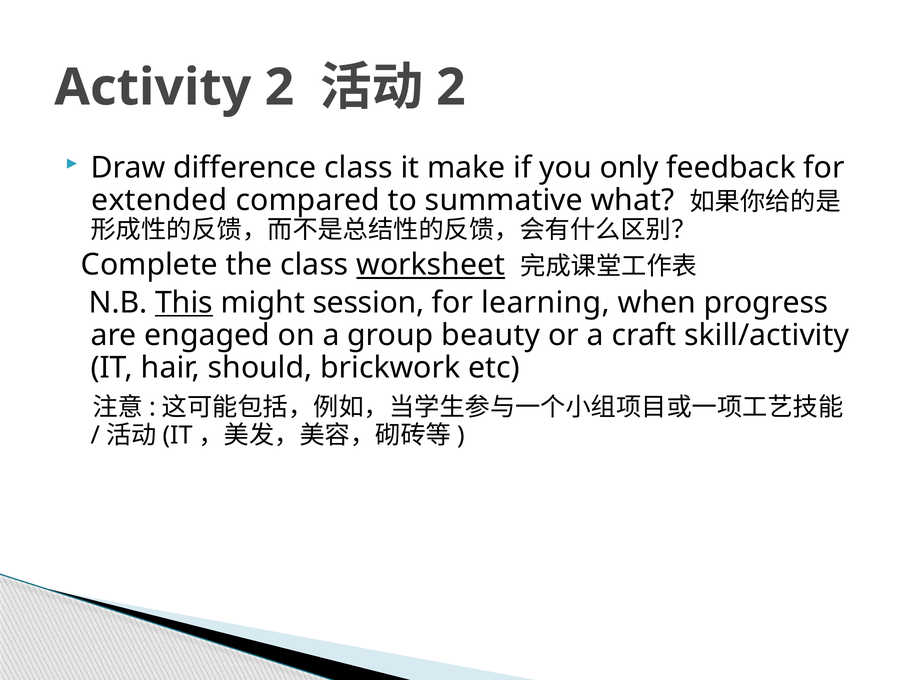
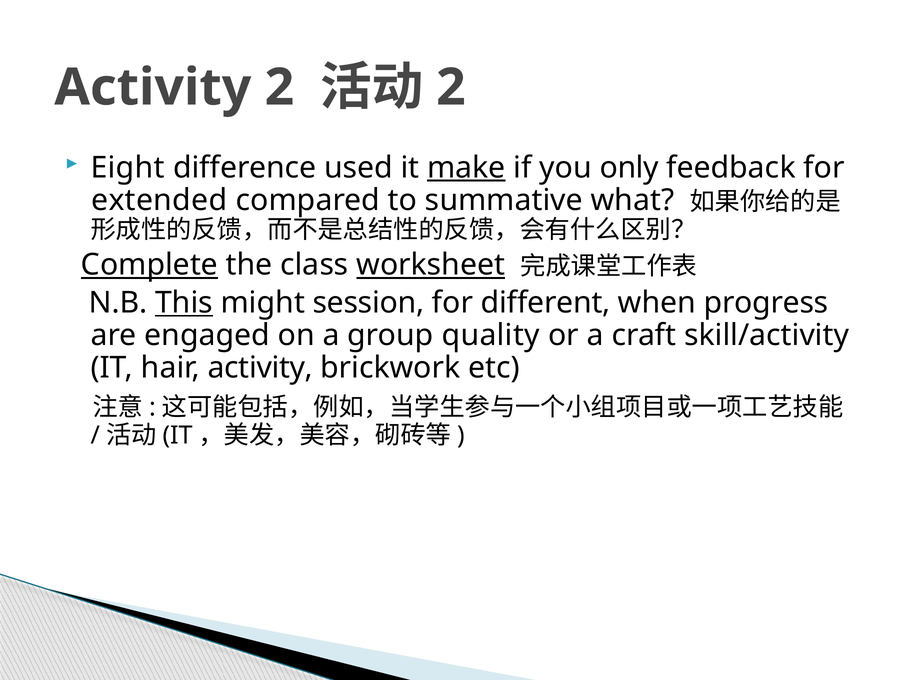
Draw: Draw -> Eight (128, 168)
difference class: class -> used (359, 168)
make underline: none -> present (466, 168)
Complete underline: none -> present (149, 265)
learning: learning -> different (546, 303)
beauty: beauty -> quality (491, 335)
hair should: should -> activity (260, 368)
